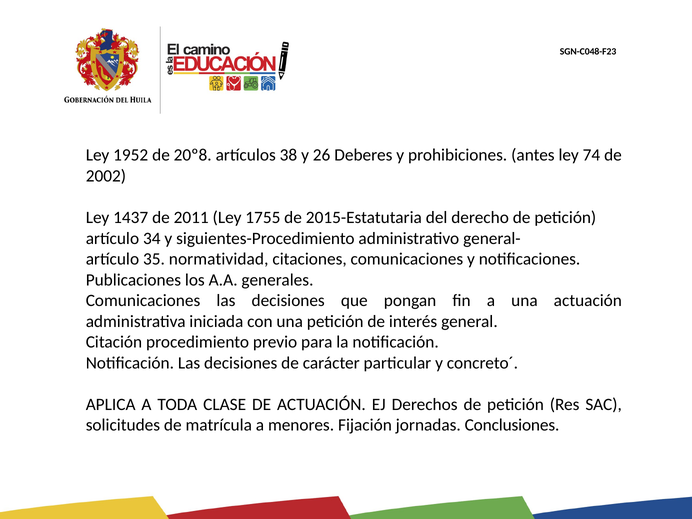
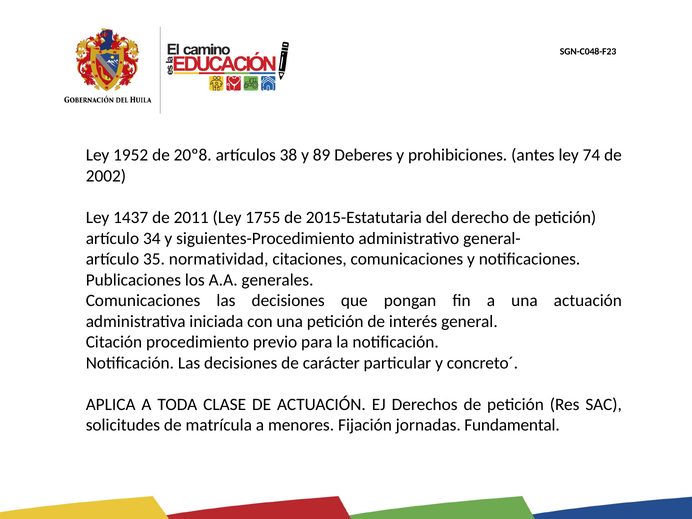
26: 26 -> 89 (322, 155)
Conclusiones: Conclusiones -> Fundamental (512, 425)
